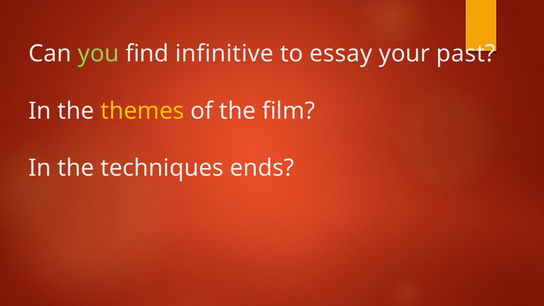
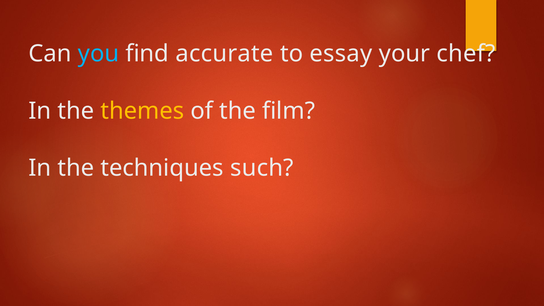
you colour: light green -> light blue (99, 54)
infinitive: infinitive -> accurate (224, 54)
past: past -> chef (466, 54)
ends: ends -> such (262, 168)
